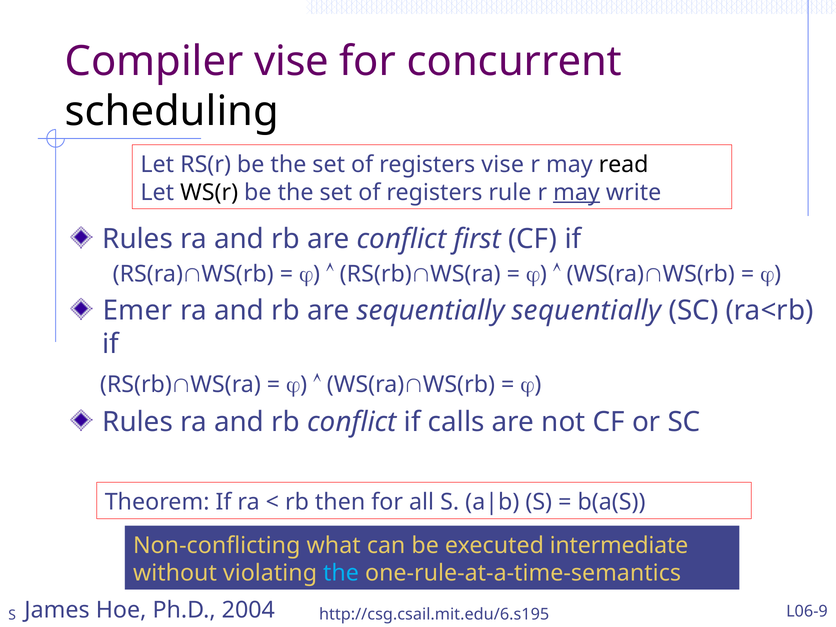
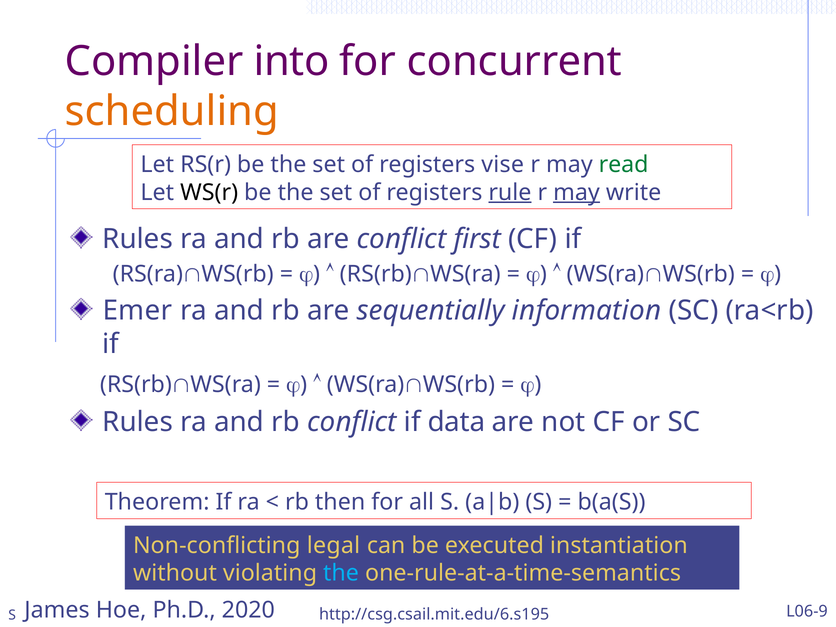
Compiler vise: vise -> into (292, 61)
scheduling colour: black -> orange (172, 111)
read colour: black -> green (624, 165)
rule underline: none -> present (510, 192)
sequentially sequentially: sequentially -> information (586, 311)
calls: calls -> data (456, 422)
what: what -> legal (334, 545)
intermediate: intermediate -> instantiation (619, 545)
2004: 2004 -> 2020 (248, 610)
